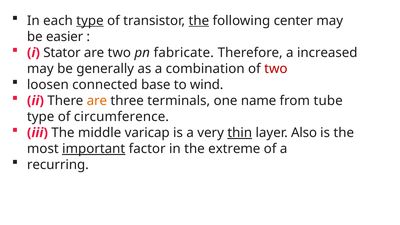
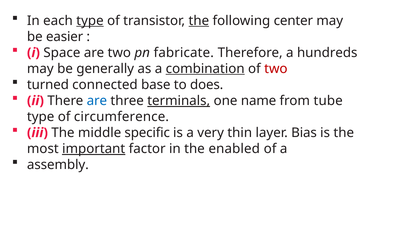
Stator: Stator -> Space (62, 53)
increased: increased -> hundreds (327, 53)
combination underline: none -> present (205, 69)
loosen: loosen -> turned (48, 85)
wind: wind -> does (207, 85)
are colour: orange -> blue (97, 101)
terminals underline: none -> present (179, 101)
varicap: varicap -> specific (147, 133)
thin underline: present -> none (240, 133)
Also: Also -> Bias (304, 133)
extreme: extreme -> enabled (234, 149)
recurring: recurring -> assembly (58, 165)
